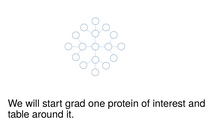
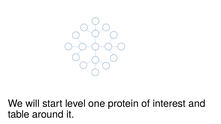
grad: grad -> level (75, 104)
